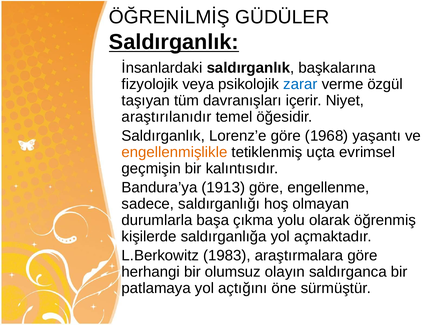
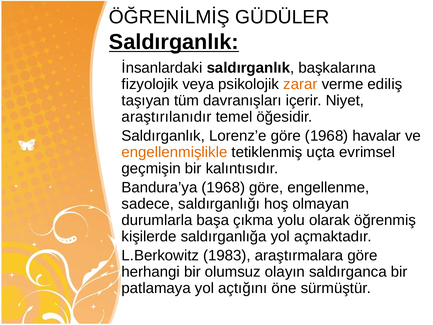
zarar colour: blue -> orange (300, 84)
özgül: özgül -> ediliş (385, 84)
yaşantı: yaşantı -> havalar (377, 136)
Bandura’ya 1913: 1913 -> 1968 (223, 188)
